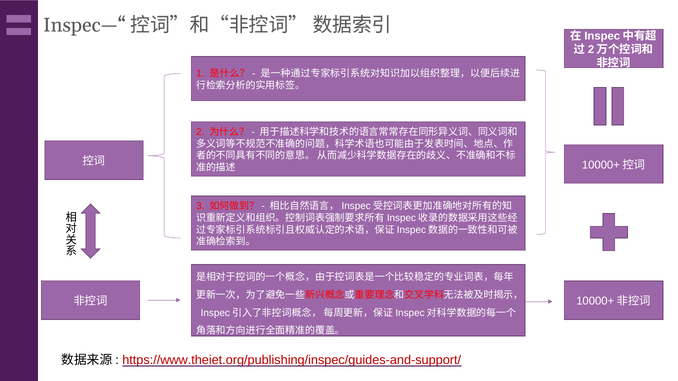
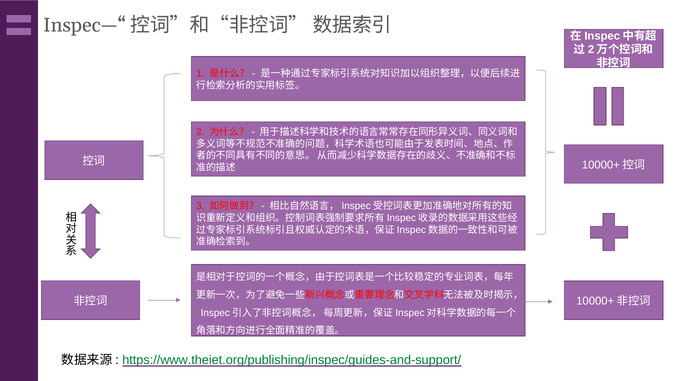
https://www.theiet.org/publishing/inspec/guides-and-support/ colour: red -> green (292, 361)
